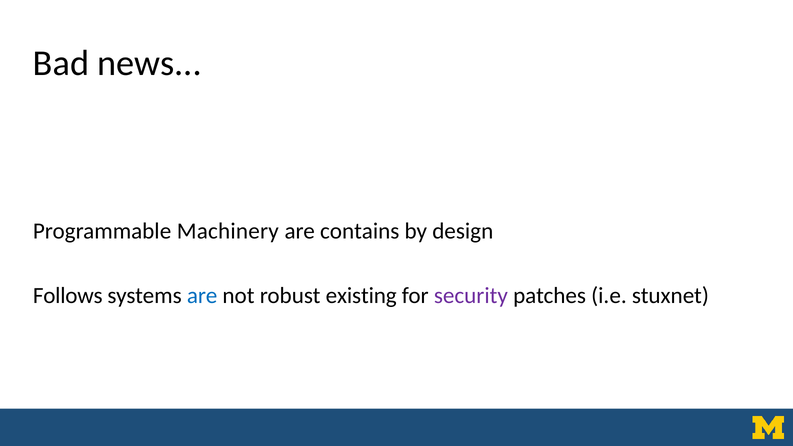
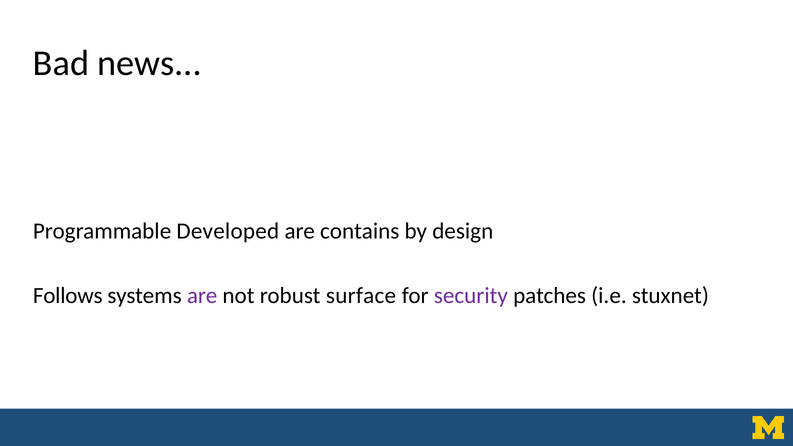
Machinery: Machinery -> Developed (228, 231)
are colour: blue -> purple (202, 296)
existing: existing -> surface (361, 296)
